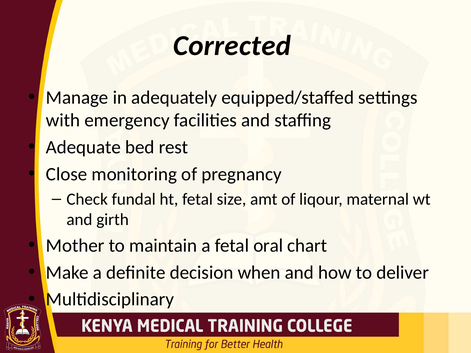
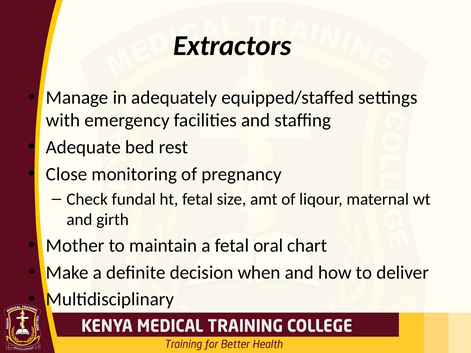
Corrected: Corrected -> Extractors (232, 46)
